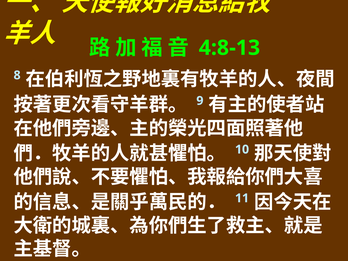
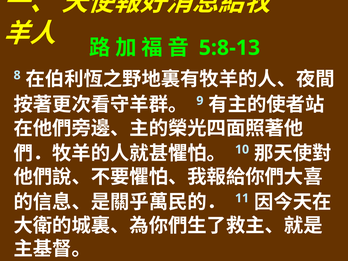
4:8-13: 4:8-13 -> 5:8-13 (229, 48)
